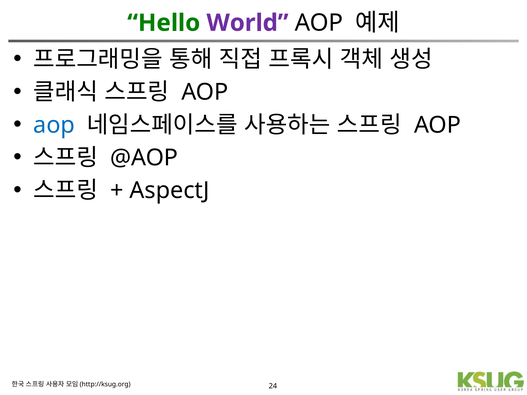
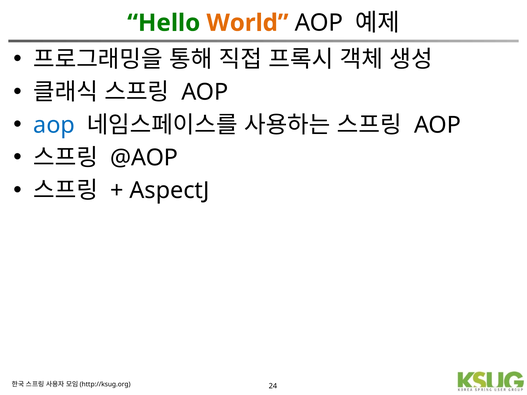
World colour: purple -> orange (248, 23)
